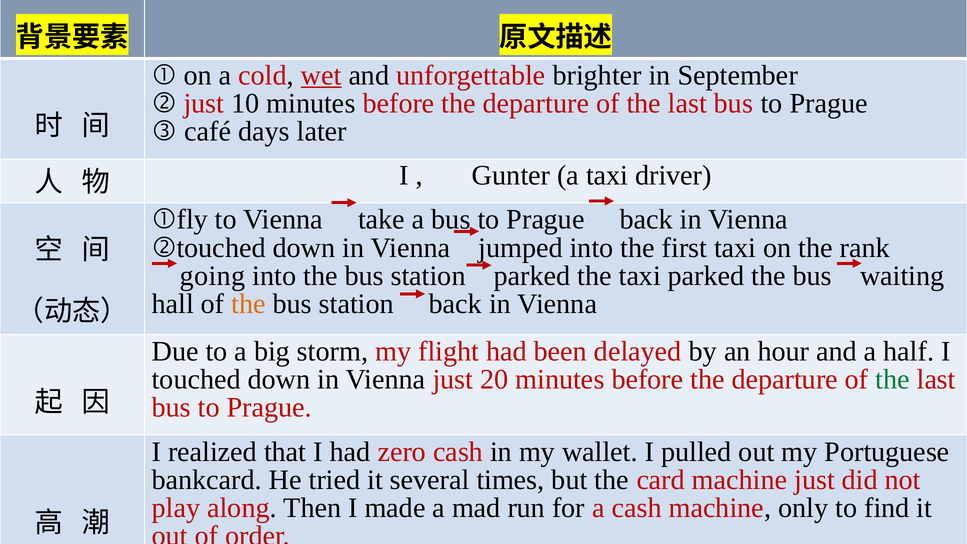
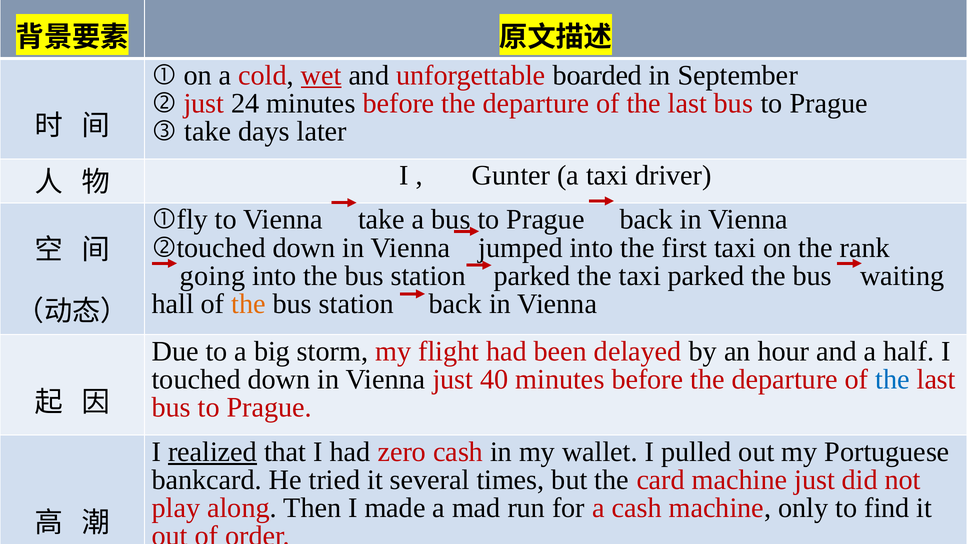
brighter: brighter -> boarded (597, 75)
10: 10 -> 24 (245, 103)
café: café -> take (208, 131)
20: 20 -> 40 (494, 379)
the colour: green -> blue (893, 379)
realized underline: none -> present (213, 452)
